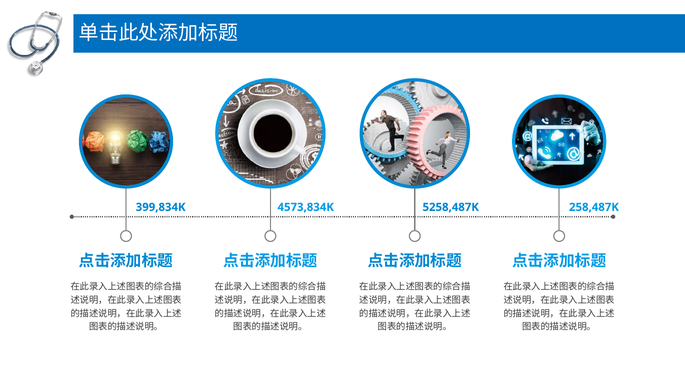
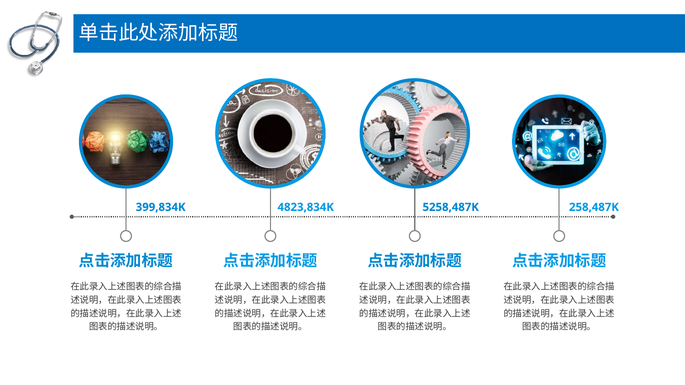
4573,834K: 4573,834K -> 4823,834K (306, 207)
